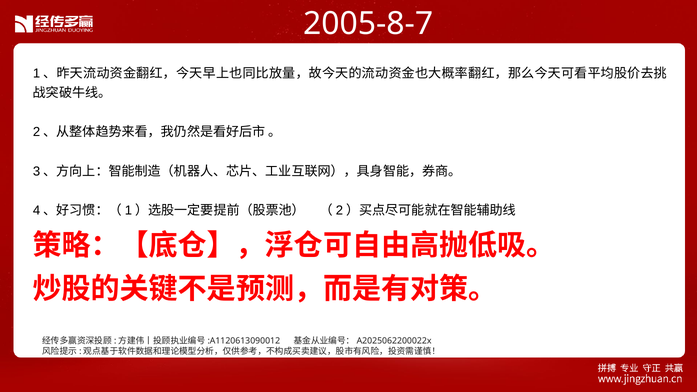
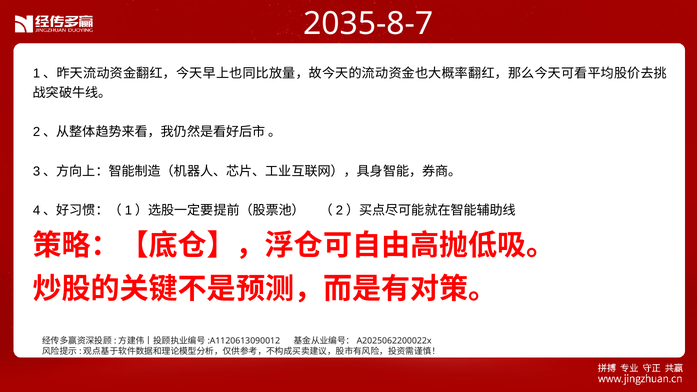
2005-8-7: 2005-8-7 -> 2035-8-7 (368, 24)
